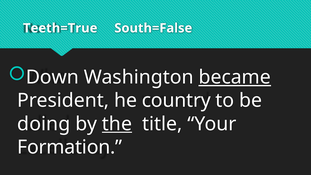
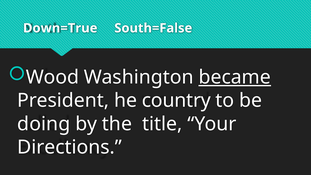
Teeth=True: Teeth=True -> Down=True (60, 28)
Down: Down -> Wood (52, 77)
the underline: present -> none (117, 124)
Formation: Formation -> Directions (70, 147)
